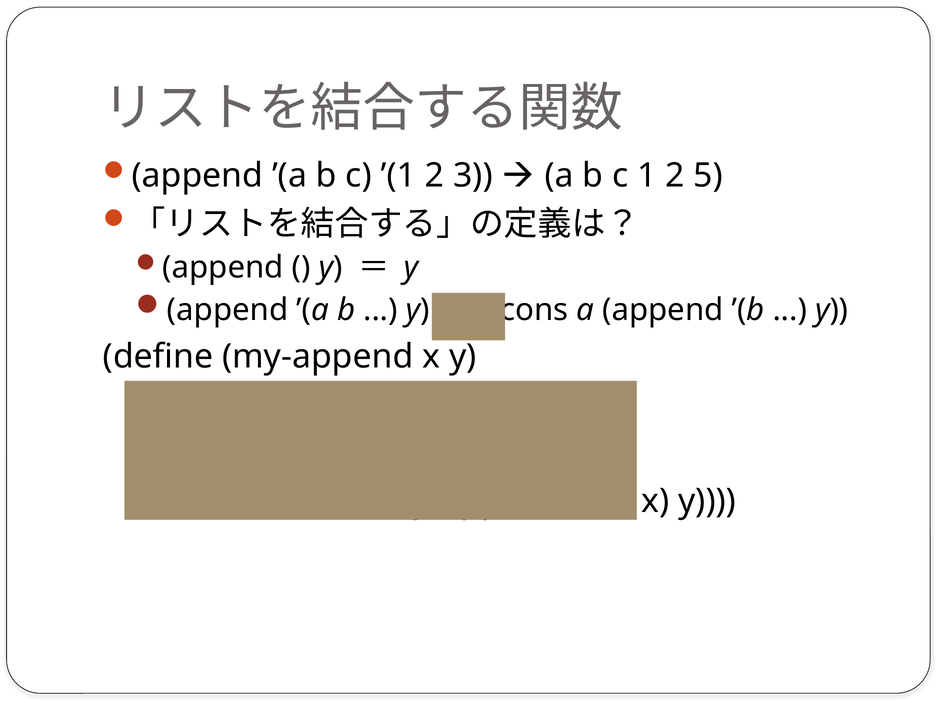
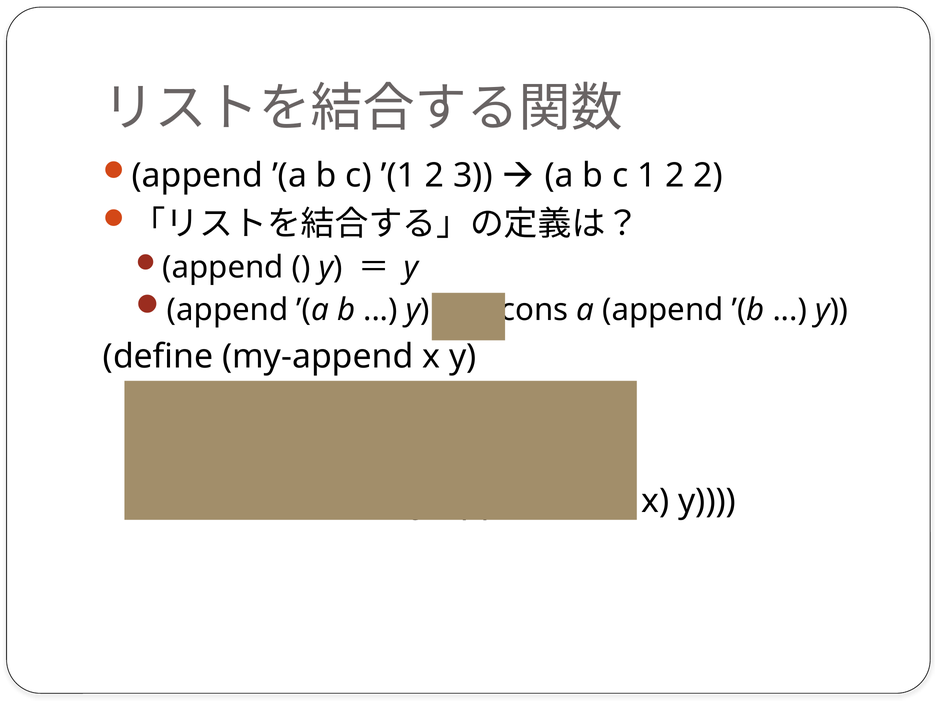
2 5: 5 -> 2 (708, 176)
